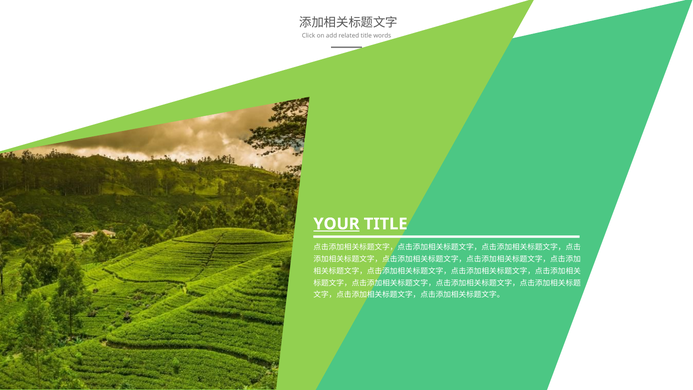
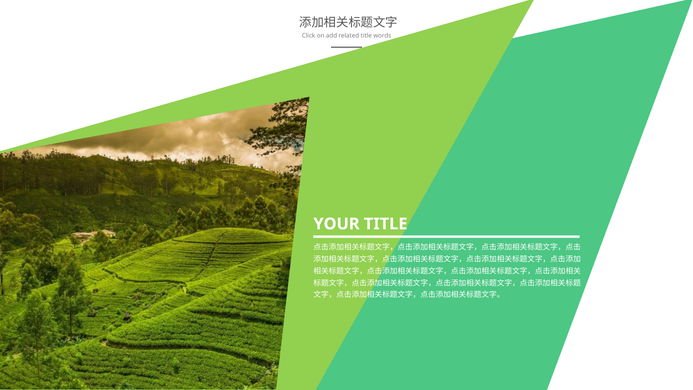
YOUR underline: present -> none (337, 224)
